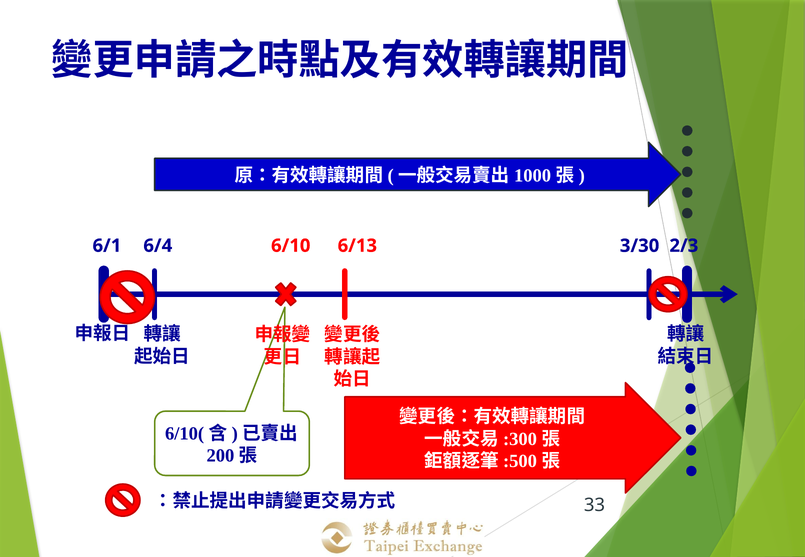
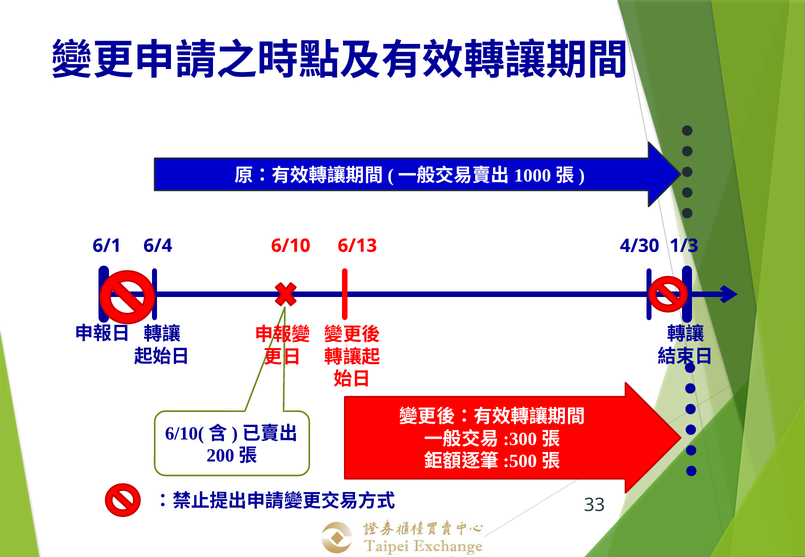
2/3: 2/3 -> 1/3 (684, 246)
3/30: 3/30 -> 4/30 (640, 246)
